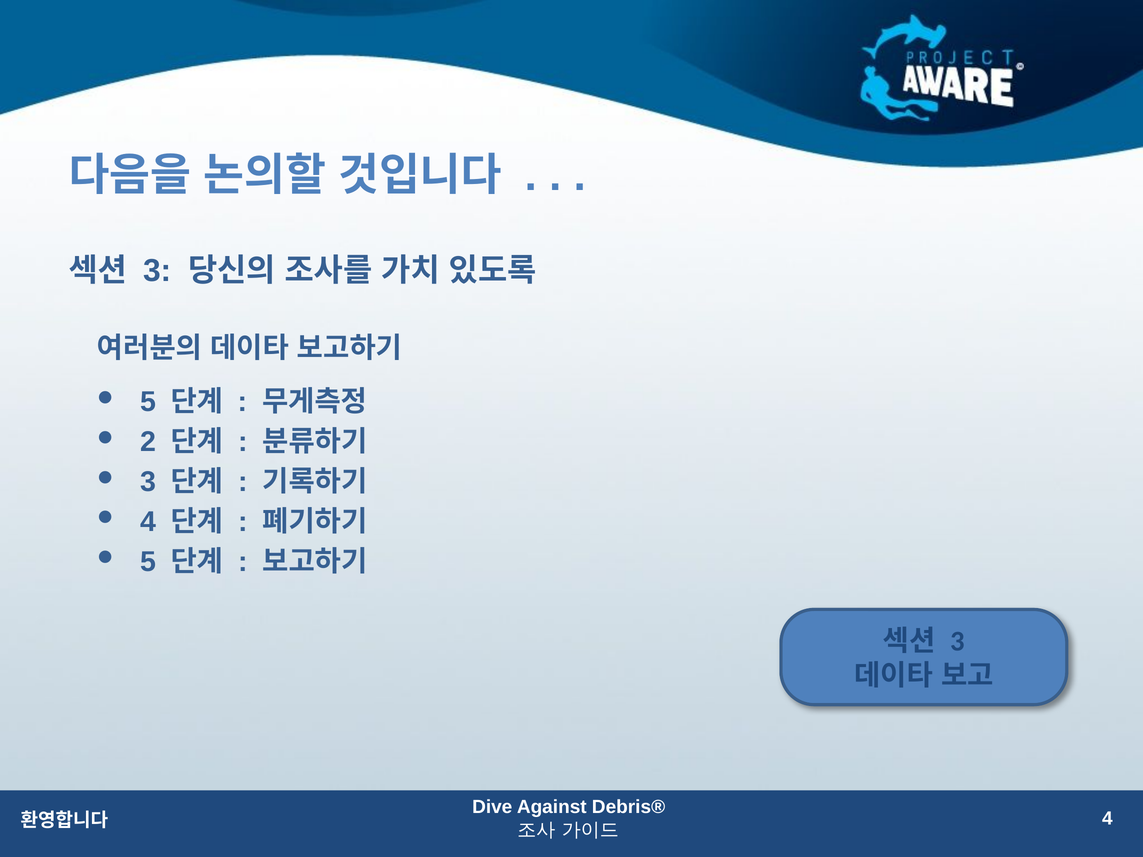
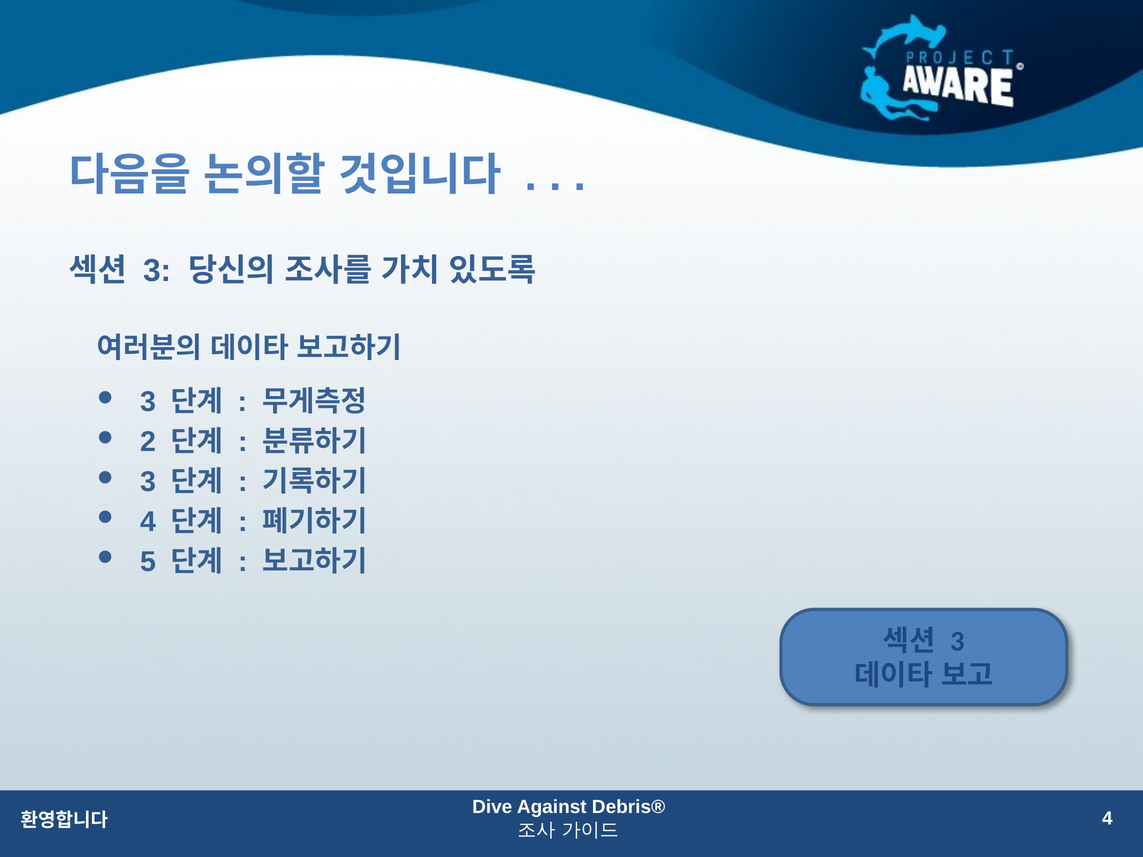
5: 5 -> 3 (148, 402)
